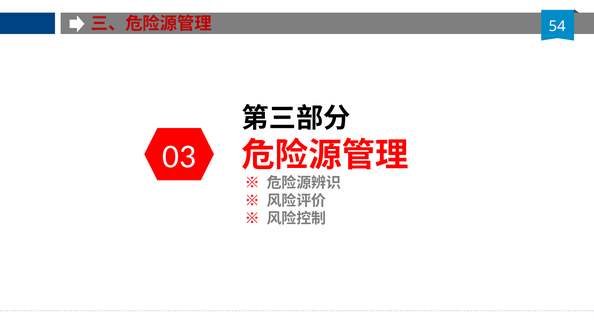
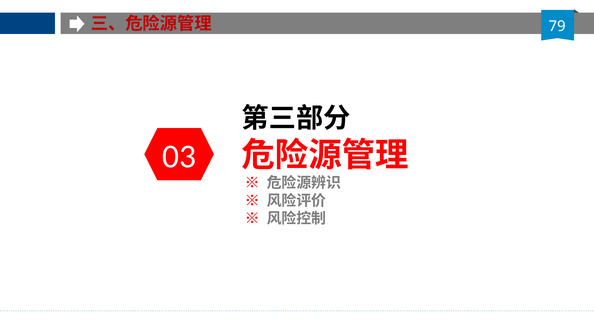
54: 54 -> 79 (557, 26)
